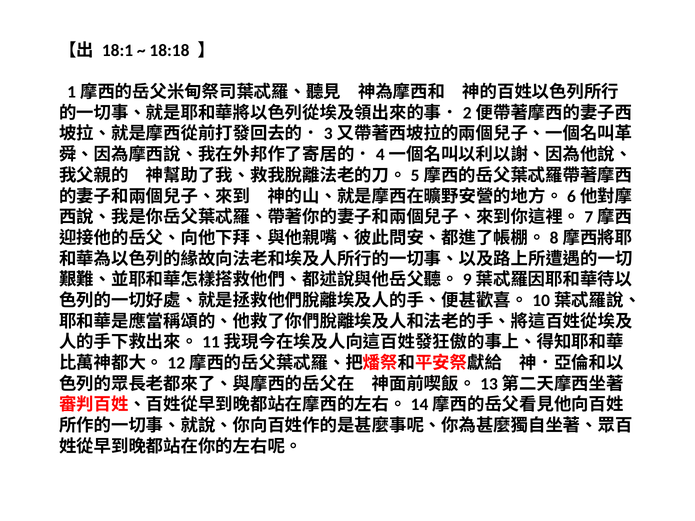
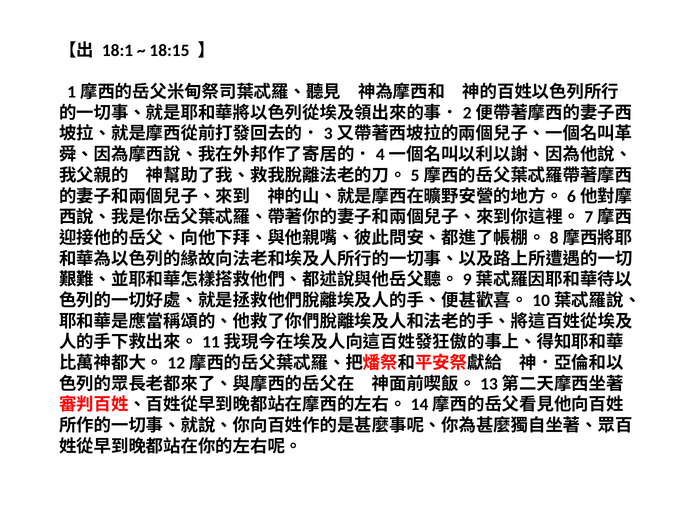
18:18: 18:18 -> 18:15 (169, 50)
